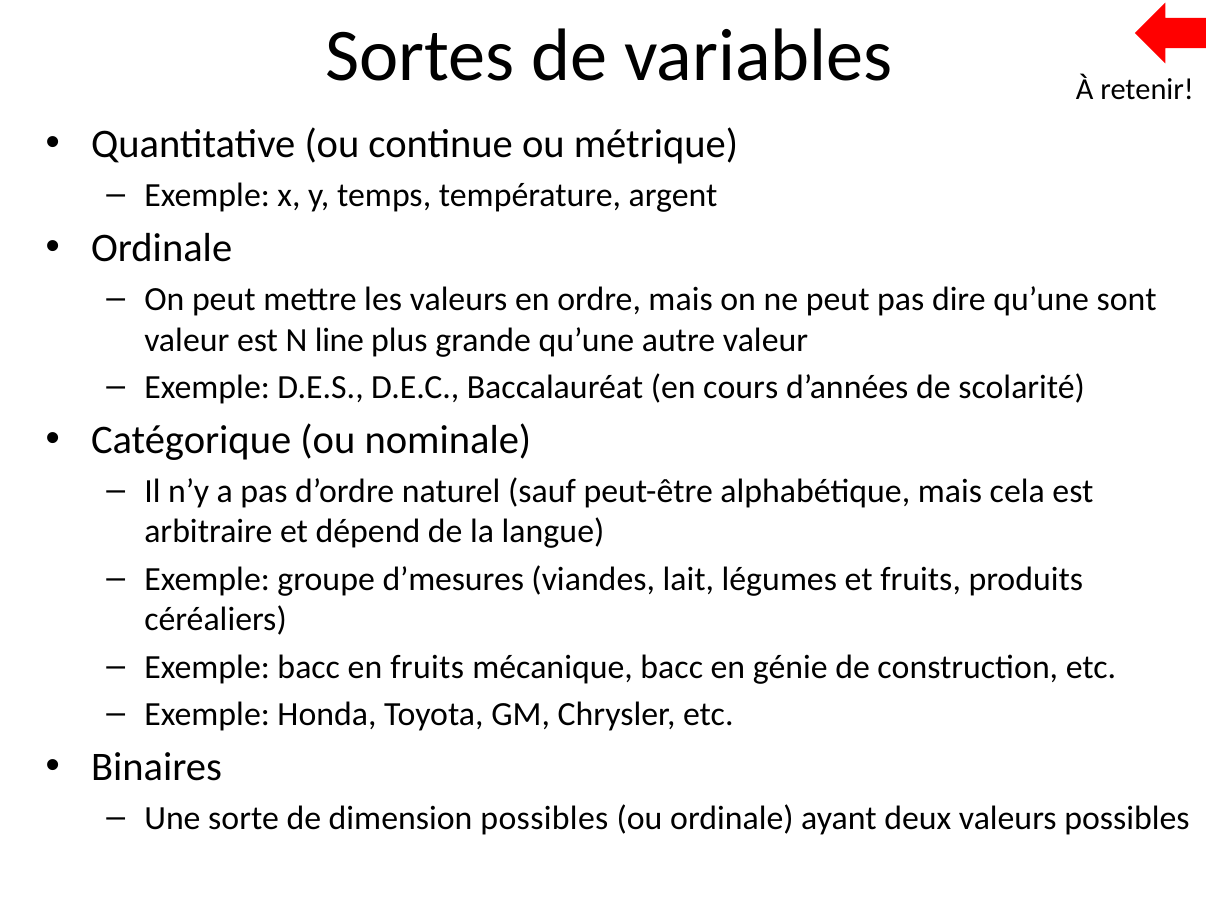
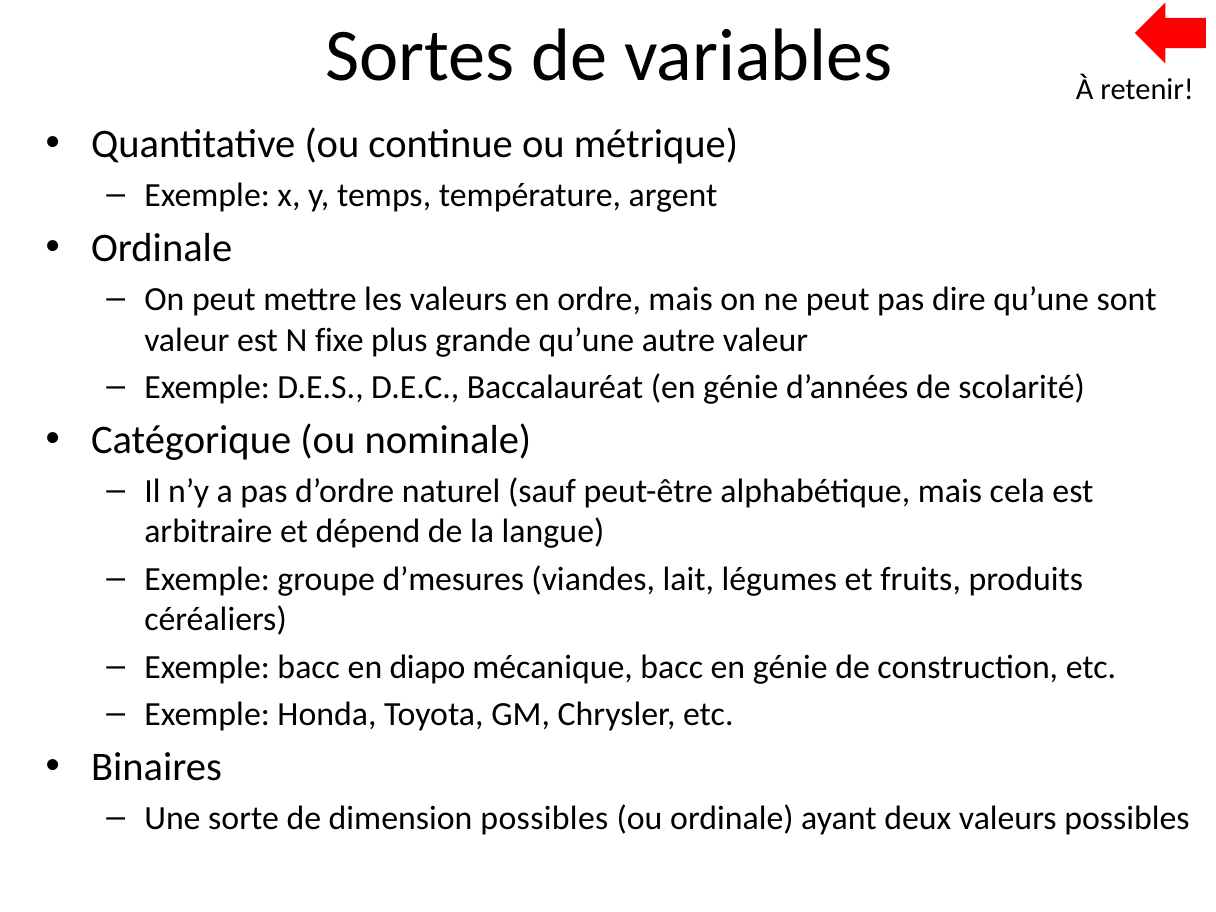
line: line -> fixe (339, 340)
Baccalauréat en cours: cours -> génie (741, 387)
en fruits: fruits -> diapo (427, 667)
